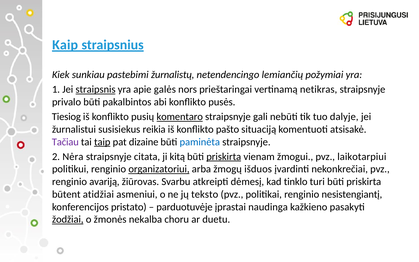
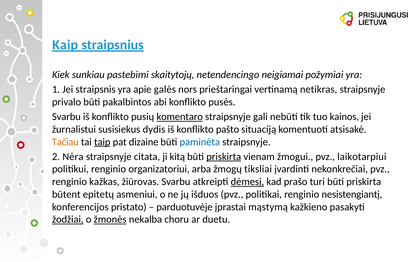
žurnalistų: žurnalistų -> skaitytojų (173, 75)
lemiančių: lemiančių -> neigiamai (282, 75)
straipsnis underline: present -> none (96, 89)
Tiesiog: Tiesiog -> Svarbu (66, 117)
dalyje: dalyje -> kainos (344, 117)
reikia: reikia -> dydis (154, 129)
Tačiau colour: purple -> orange (65, 142)
organizatoriui underline: present -> none (159, 169)
išduos: išduos -> tiksliai (258, 169)
avariją: avariją -> kažkas (104, 182)
dėmesį underline: none -> present (247, 182)
tinklo: tinklo -> prašo (296, 182)
atidžiai: atidžiai -> epitetų (98, 194)
teksto: teksto -> išduos (205, 194)
naudinga: naudinga -> mąstymą (268, 207)
žmonės underline: none -> present (110, 219)
